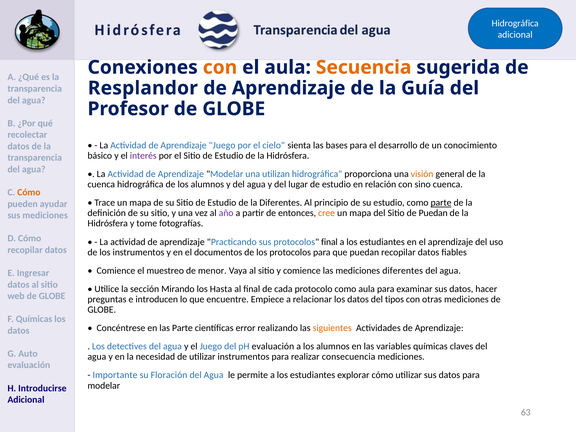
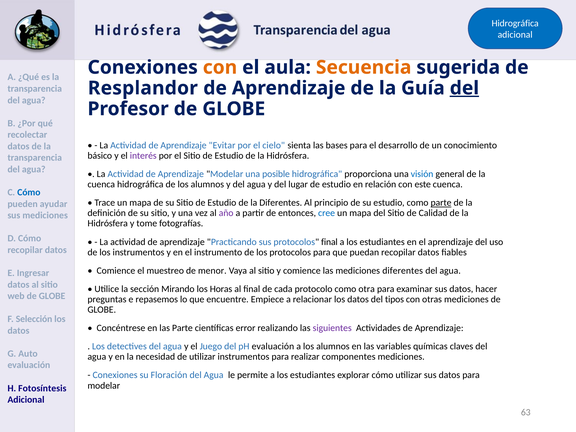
del underline: none -> present (464, 88)
Aprendizaje Juego: Juego -> Evitar (222, 145)
utilizan: utilizan -> posible (276, 174)
visión colour: orange -> blue (422, 174)
sino: sino -> este (423, 184)
Cómo colour: orange -> blue (29, 192)
cree colour: orange -> blue (327, 213)
de Puedan: Puedan -> Calidad (433, 213)
documentos: documentos -> instrumento (218, 252)
Hasta: Hasta -> Horas (221, 289)
como aula: aula -> otra (367, 289)
introducen: introducen -> repasemos (157, 299)
F Químicas: Químicas -> Selección (34, 319)
siguientes colour: orange -> purple (332, 328)
consecuencia: consecuencia -> componentes (349, 357)
Importante: Importante -> Conexiones (115, 375)
Introducirse: Introducirse -> Fotosíntesis (42, 388)
